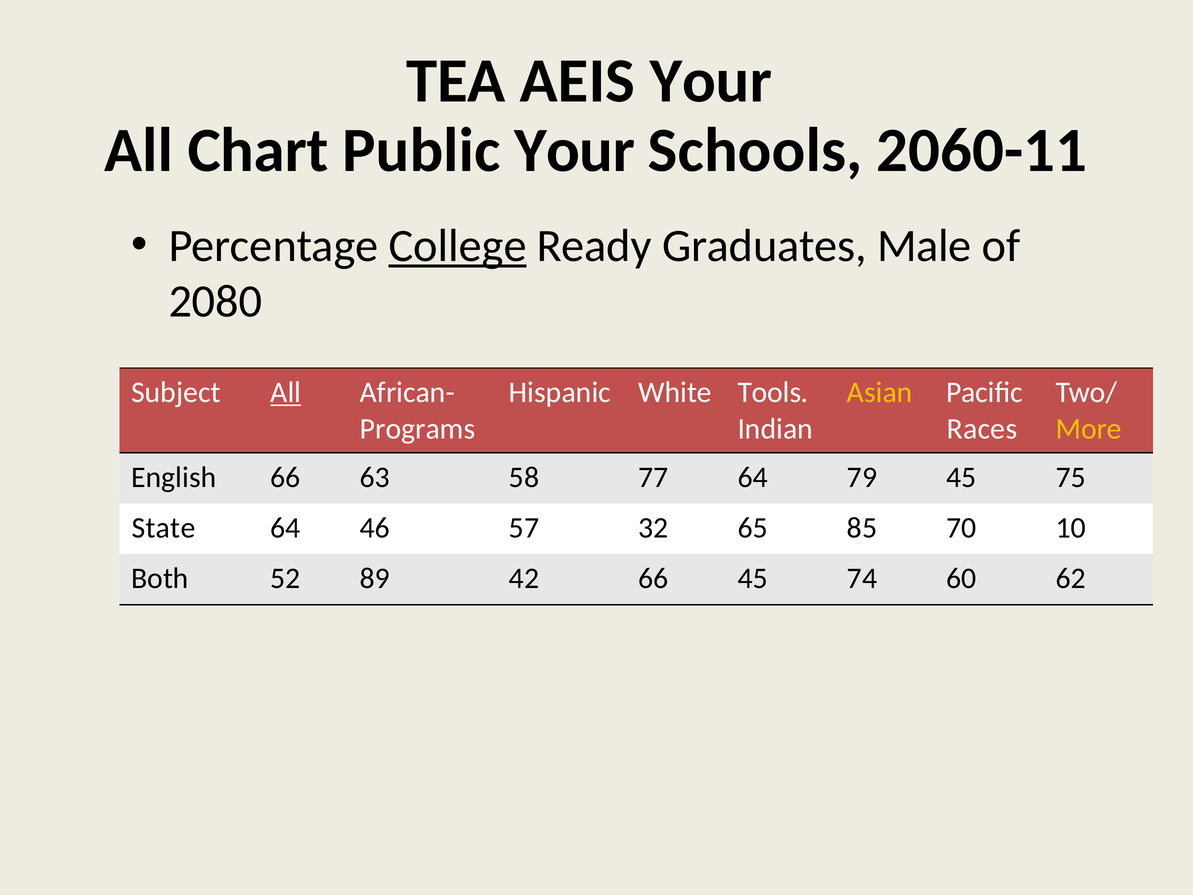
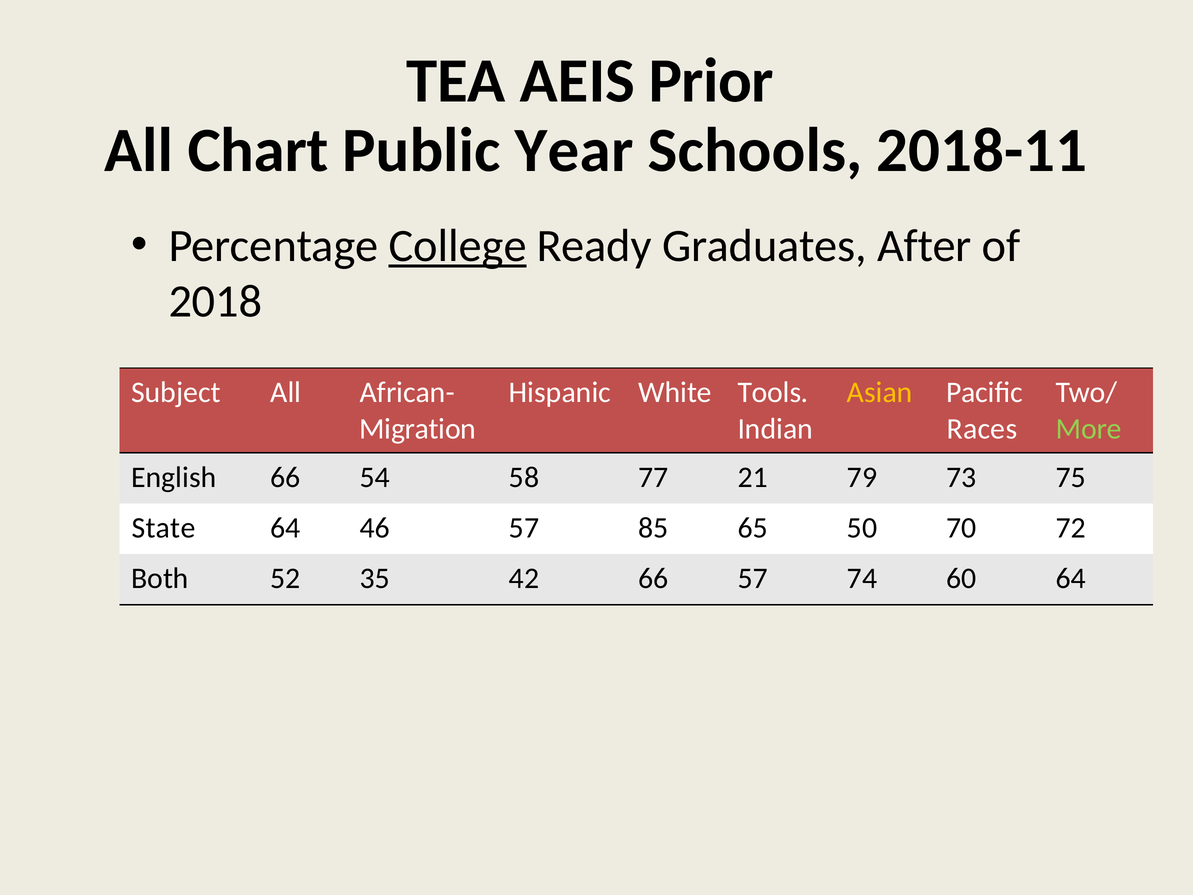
AEIS Your: Your -> Prior (711, 81)
Public Your: Your -> Year (574, 150)
2060-11: 2060-11 -> 2018-11 (982, 150)
Male: Male -> After (924, 246)
2080: 2080 -> 2018 (215, 302)
All underline: present -> none (286, 392)
Programs: Programs -> Migration (418, 429)
More colour: yellow -> light green (1089, 429)
63: 63 -> 54 (375, 477)
77 64: 64 -> 21 (753, 477)
79 45: 45 -> 73 (961, 477)
32: 32 -> 85 (653, 528)
85: 85 -> 50 (862, 528)
10: 10 -> 72 (1071, 528)
89: 89 -> 35 (375, 578)
66 45: 45 -> 57 (753, 578)
60 62: 62 -> 64 (1071, 578)
